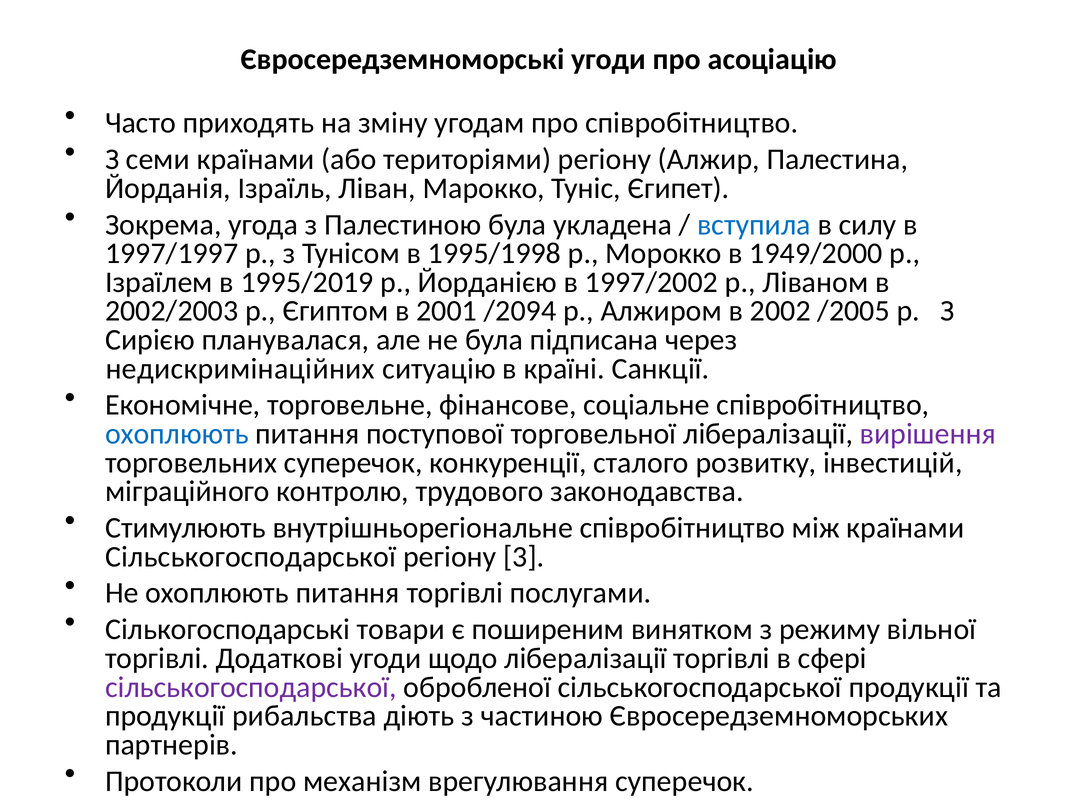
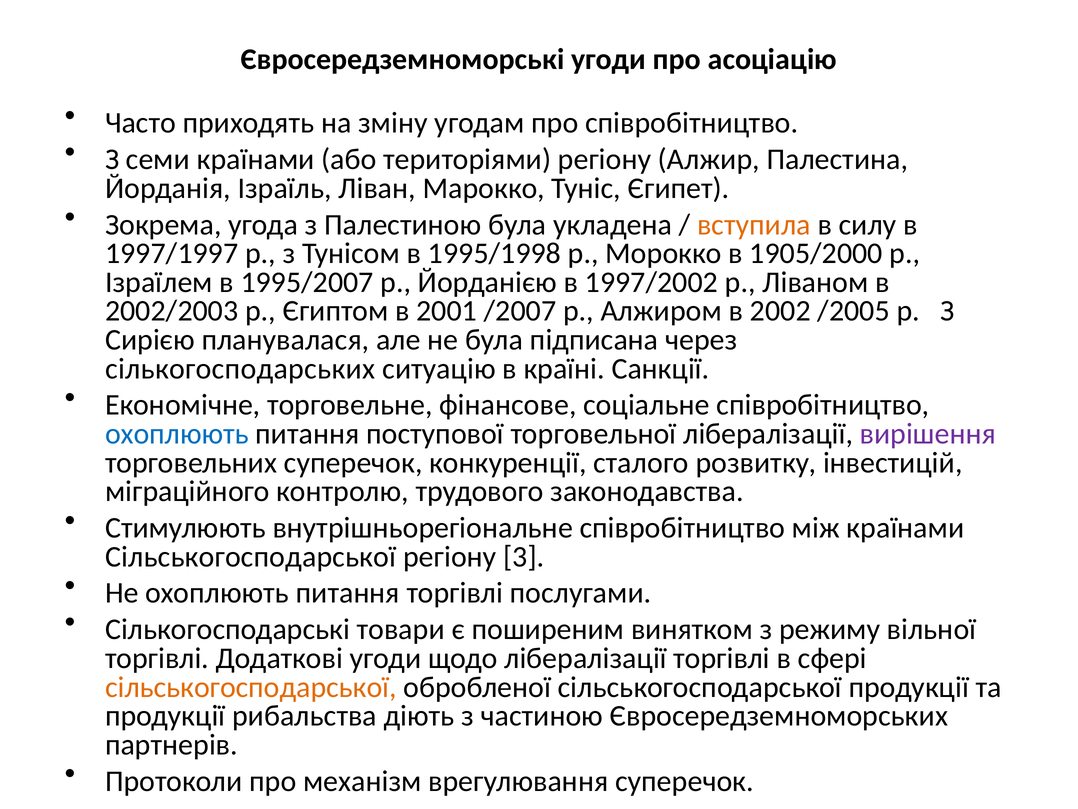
вступила colour: blue -> orange (754, 225)
1949/2000: 1949/2000 -> 1905/2000 (816, 253)
1995/2019: 1995/2019 -> 1995/2007 (307, 282)
/2094: /2094 -> /2007 (520, 311)
недискримінаційних: недискримінаційних -> сількогосподарських (240, 368)
сільськогосподарської colour: purple -> orange (251, 687)
